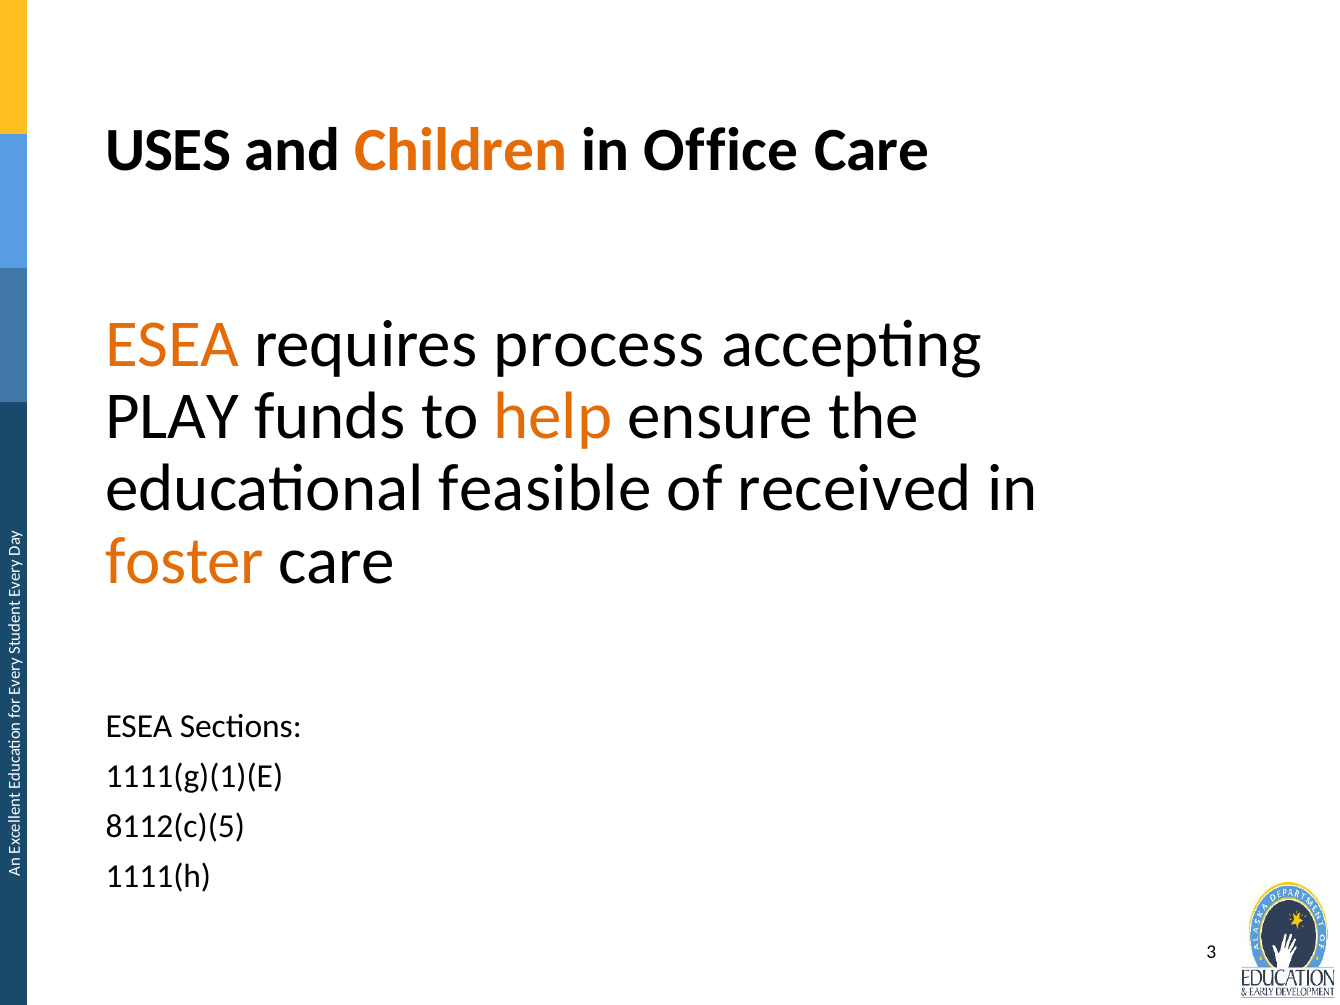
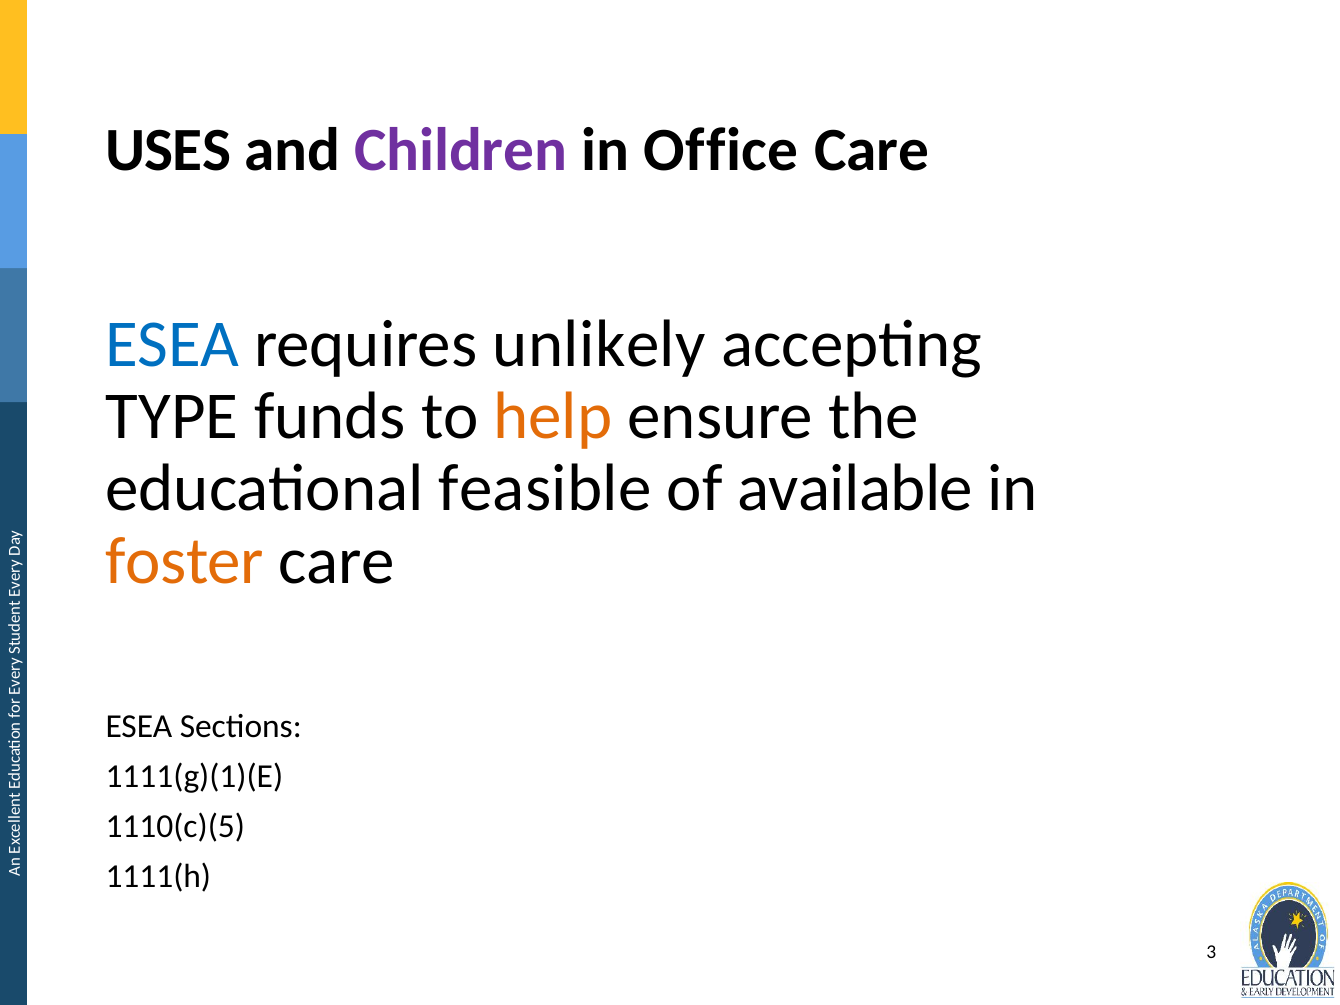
Children colour: orange -> purple (461, 150)
ESEA colour: orange -> blue (172, 344)
process: process -> unlikely (599, 344)
PLAY: PLAY -> TYPE (172, 417)
received: received -> available (855, 489)
8112(c)(5: 8112(c)(5 -> 1110(c)(5 (175, 826)
